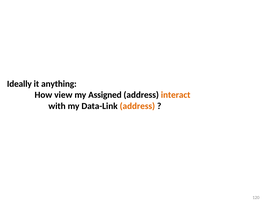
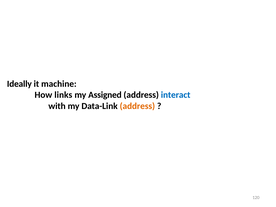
anything: anything -> machine (59, 84)
view: view -> links (63, 95)
interact colour: orange -> blue (176, 95)
